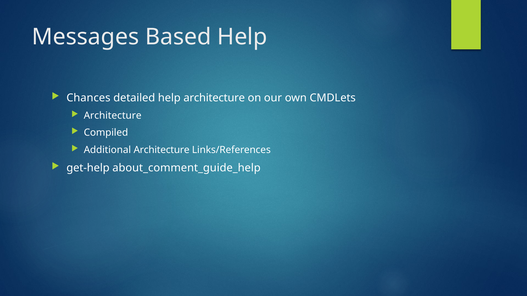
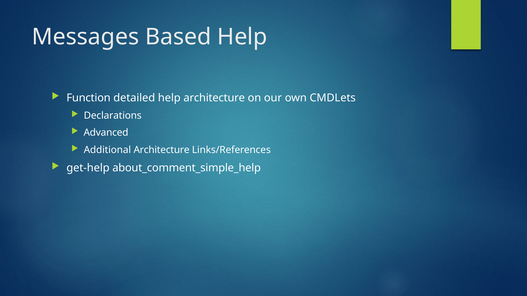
Chances: Chances -> Function (89, 98)
Architecture: Architecture -> Declarations (113, 116)
Compiled: Compiled -> Advanced (106, 133)
about_comment_guide_help: about_comment_guide_help -> about_comment_simple_help (187, 168)
